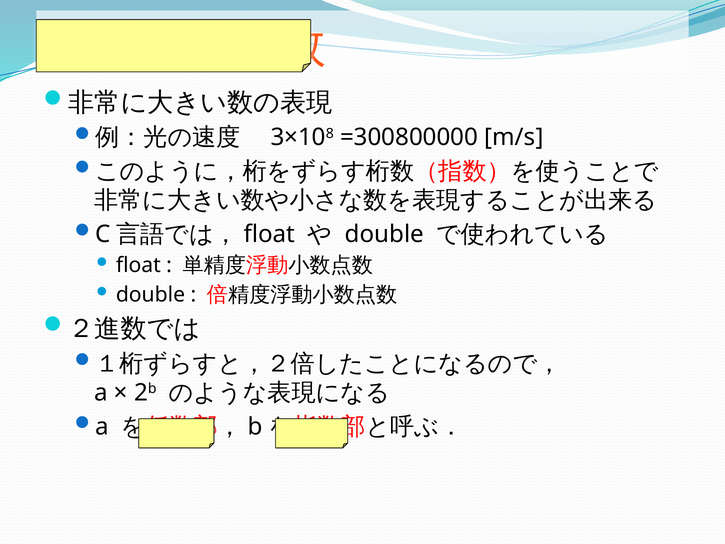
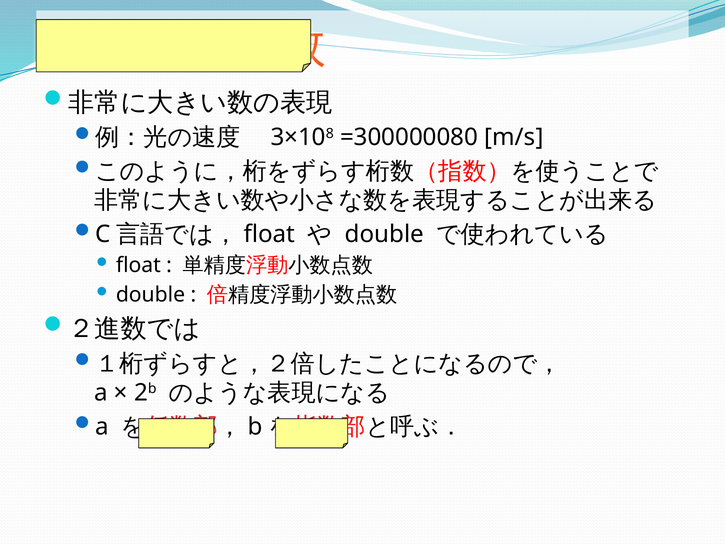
=300800000: =300800000 -> =300000080 (409, 137)
